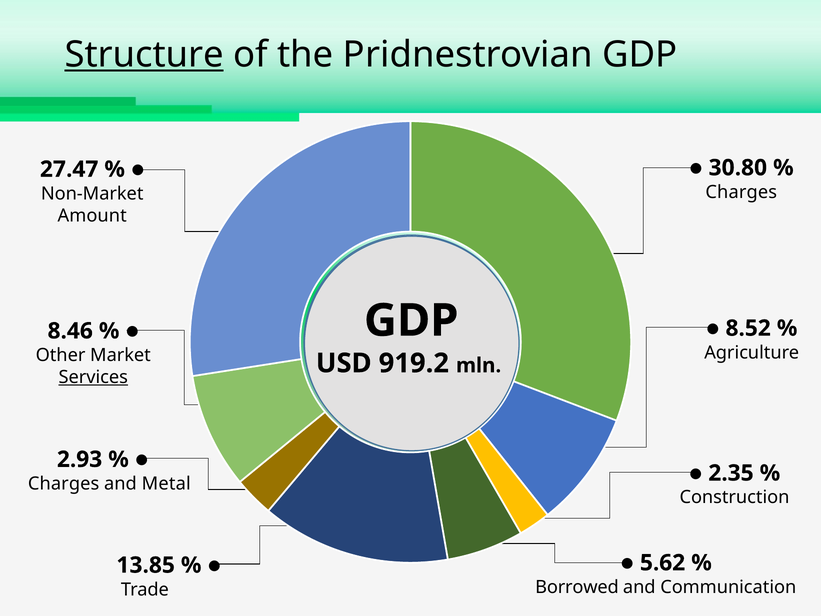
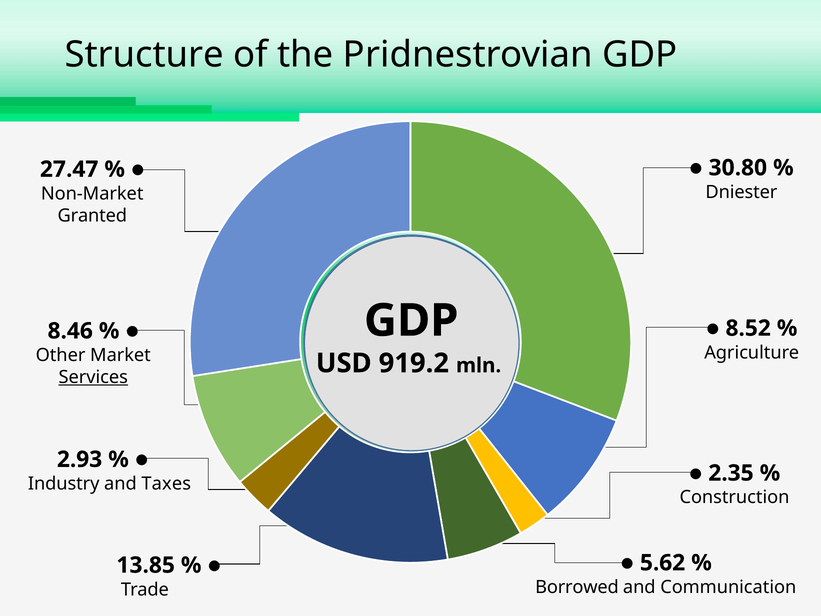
Structure underline: present -> none (144, 55)
Charges: Charges -> Dniester (741, 192)
Amount: Amount -> Granted (92, 215)
Charges: Charges -> Industry (64, 484)
Metal: Metal -> Taxes (166, 484)
